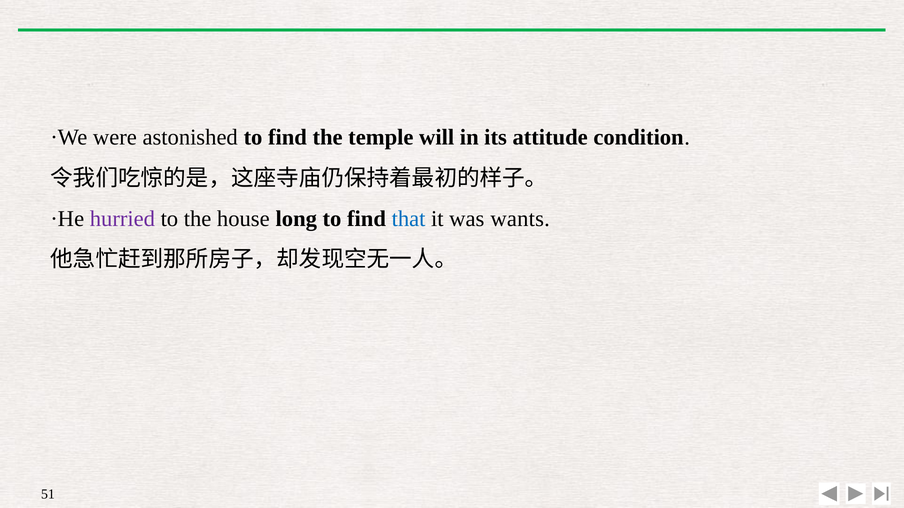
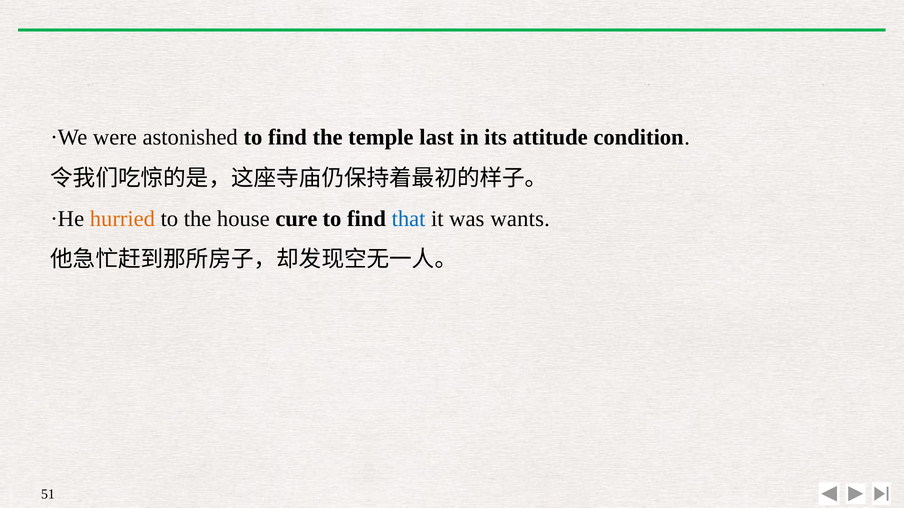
will: will -> last (437, 138)
hurried colour: purple -> orange (122, 219)
long: long -> cure (296, 219)
